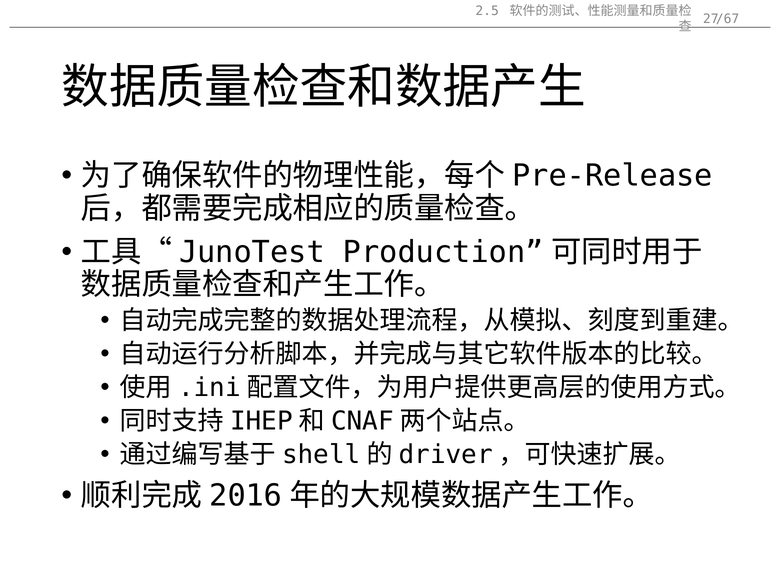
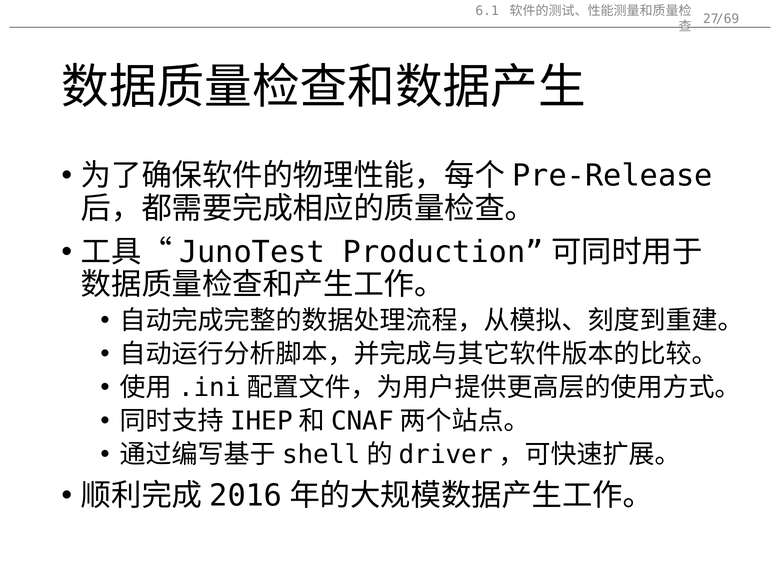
2.5: 2.5 -> 6.1 (487, 11)
/67: /67 -> /69 (728, 19)
